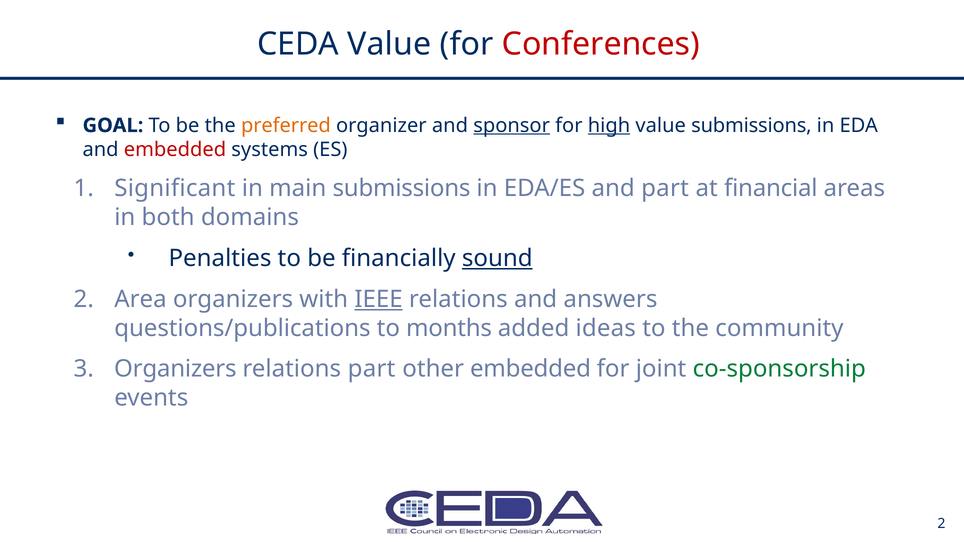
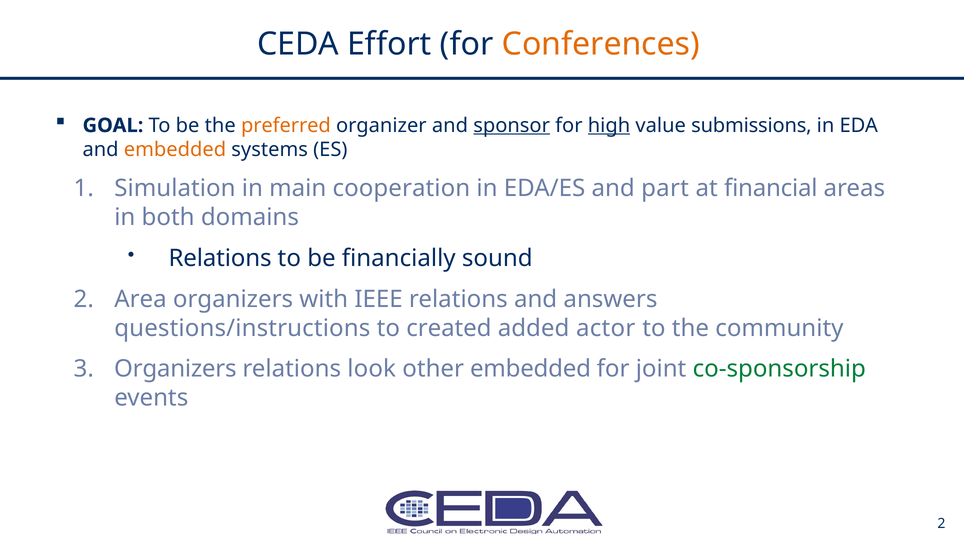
CEDA Value: Value -> Effort (389, 44)
Conferences colour: red -> orange (601, 44)
embedded colour: red -> orange (175, 150)
Significant: Significant -> Simulation (175, 188)
main submissions: submissions -> cooperation (401, 188)
Penalties: Penalties -> Relations (220, 258)
sound underline: present -> none (497, 258)
IEEE underline: present -> none (379, 299)
questions/publications: questions/publications -> questions/instructions (242, 328)
months: months -> created (449, 328)
ideas: ideas -> actor (606, 328)
relations part: part -> look (372, 369)
